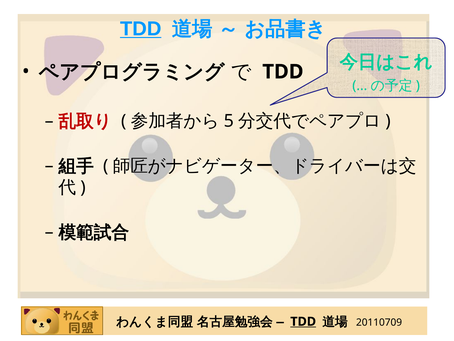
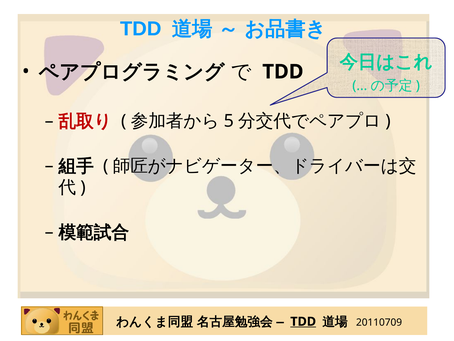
TDD underline: present -> none (141, 29)
